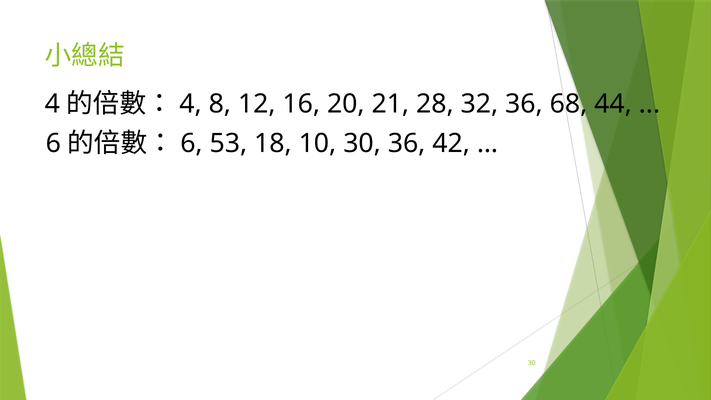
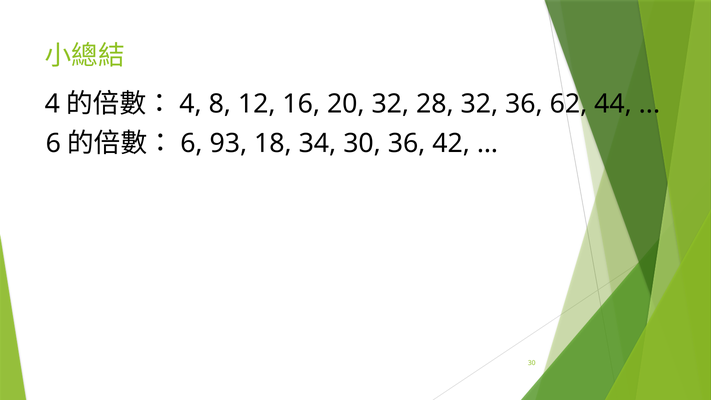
20 21: 21 -> 32 (390, 104)
68: 68 -> 62 (568, 104)
53: 53 -> 93 (228, 144)
10: 10 -> 34 (317, 144)
